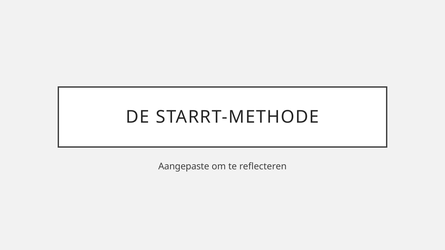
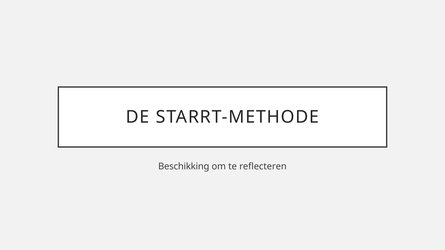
Aangepaste: Aangepaste -> Beschikking (184, 167)
